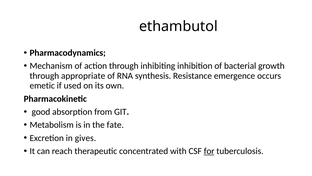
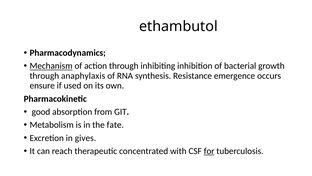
Mechanism underline: none -> present (51, 66)
appropriate: appropriate -> anaphylaxis (83, 76)
emetic: emetic -> ensure (42, 85)
